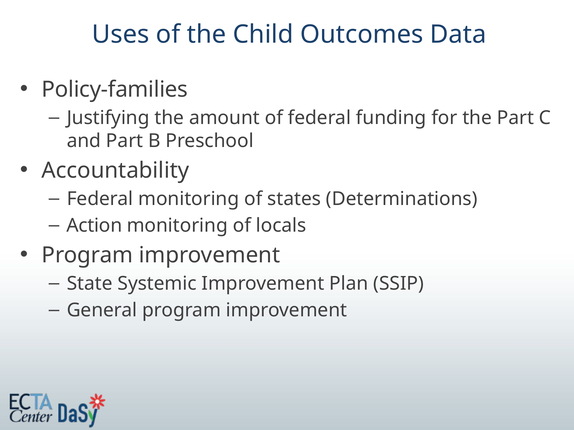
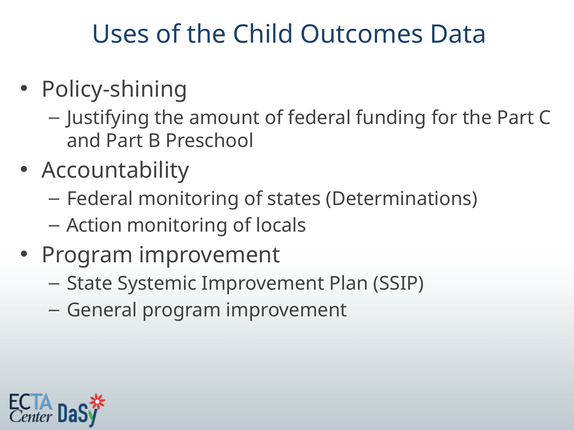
Policy-families: Policy-families -> Policy-shining (115, 90)
